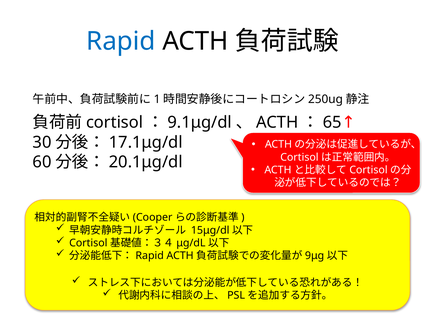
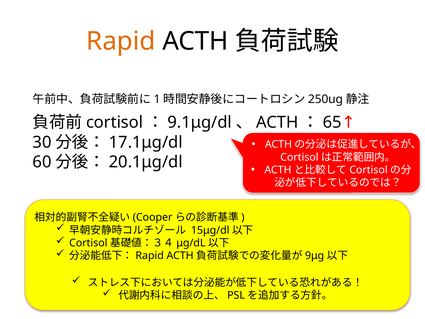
Rapid colour: blue -> orange (121, 41)
